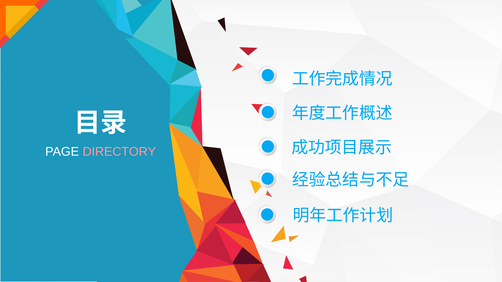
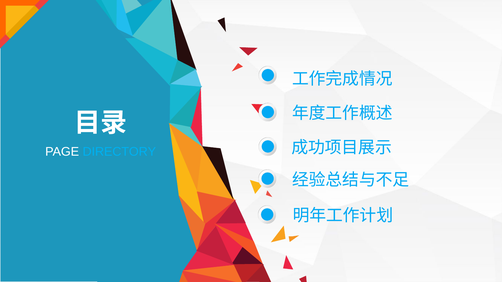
DIRECTORY colour: pink -> light blue (119, 152)
